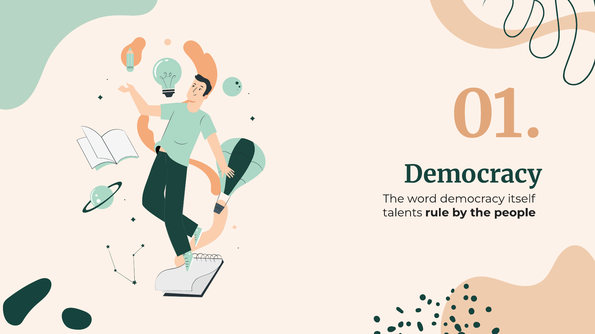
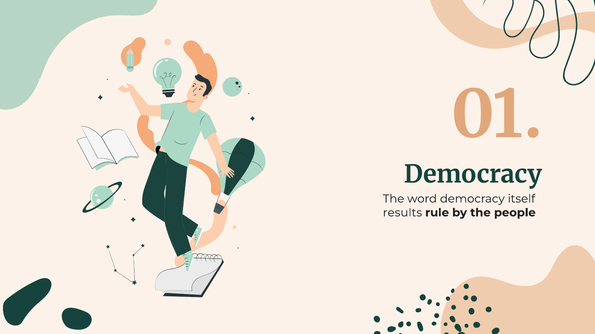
talents: talents -> results (402, 213)
